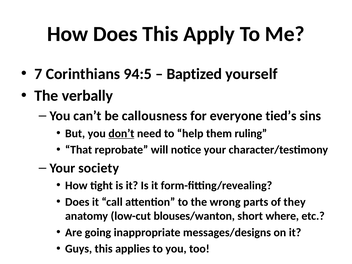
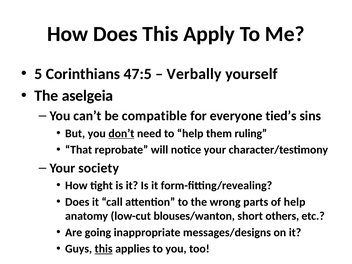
7: 7 -> 5 (38, 74)
94:5: 94:5 -> 47:5 (138, 74)
Baptized: Baptized -> Verbally (194, 74)
verbally: verbally -> aselgeia (87, 96)
callousness: callousness -> compatible (155, 116)
of they: they -> help (295, 202)
where: where -> others (282, 216)
this underline: none -> present (104, 249)
